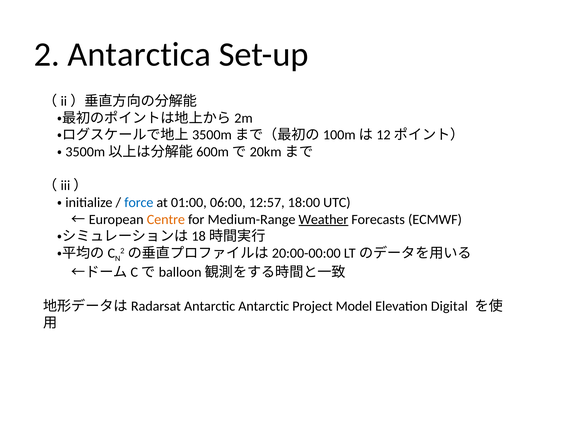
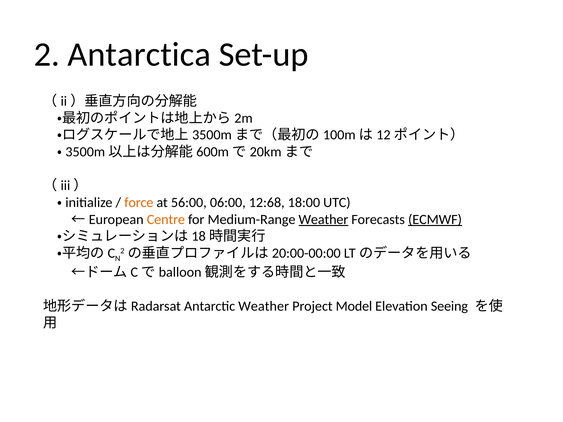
force colour: blue -> orange (139, 203)
01:00: 01:00 -> 56:00 (189, 203)
12:57: 12:57 -> 12:68 (267, 203)
ECMWF underline: none -> present (435, 220)
Antarctic Antarctic: Antarctic -> Weather (264, 306)
Digital: Digital -> Seeing (449, 306)
